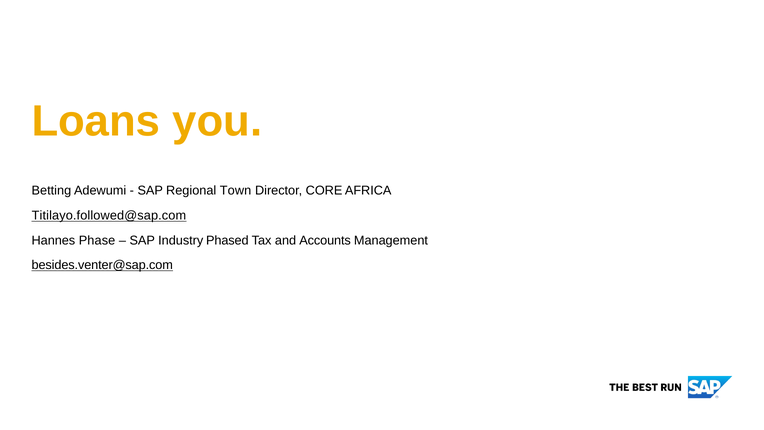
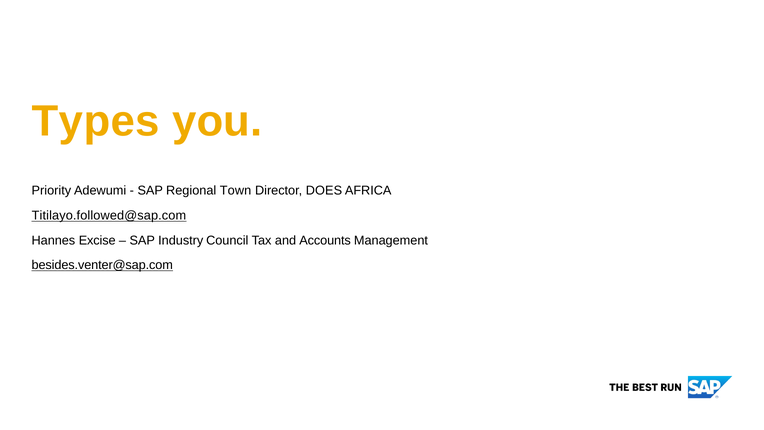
Loans: Loans -> Types (96, 121)
Betting: Betting -> Priority (51, 191)
CORE: CORE -> DOES (324, 191)
Phase: Phase -> Excise (97, 240)
Phased: Phased -> Council (227, 240)
